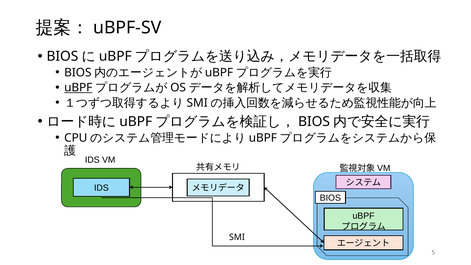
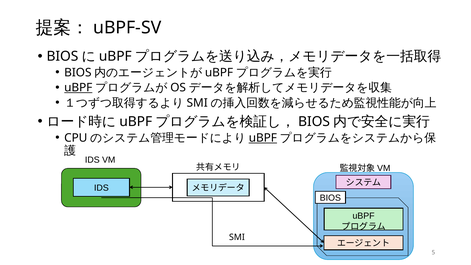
uBPF underline: none -> present (263, 138)
